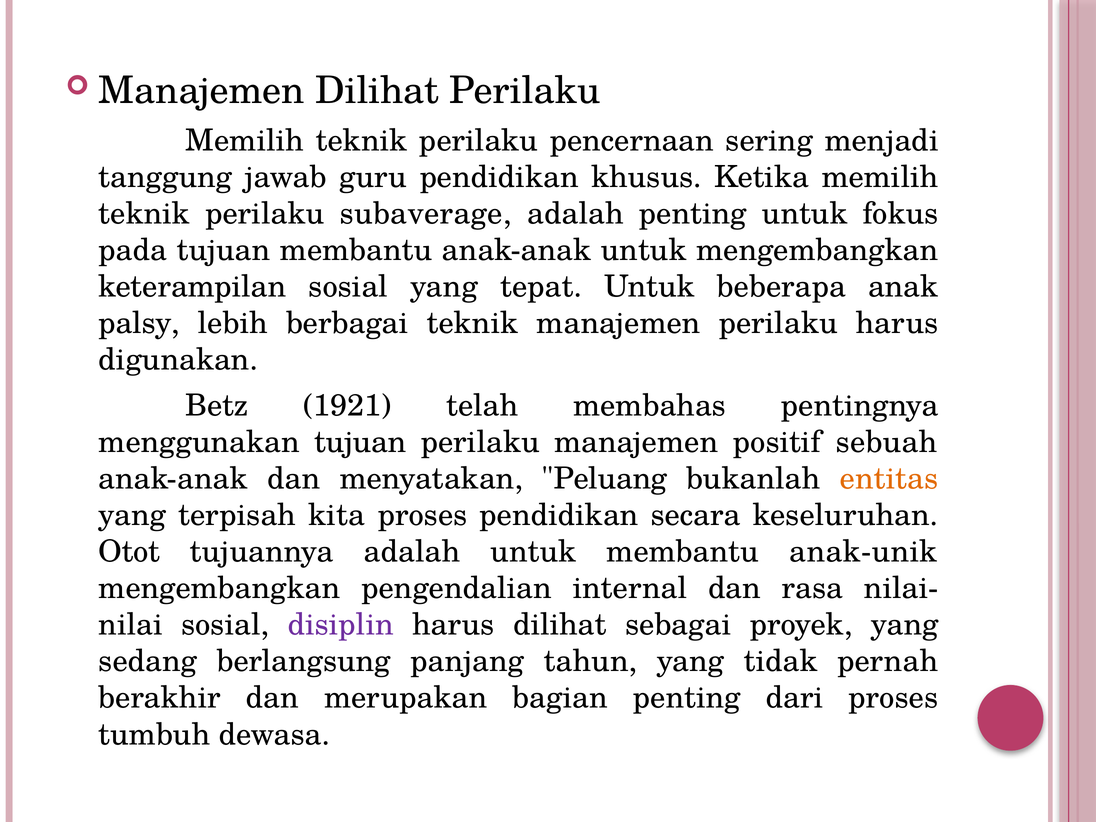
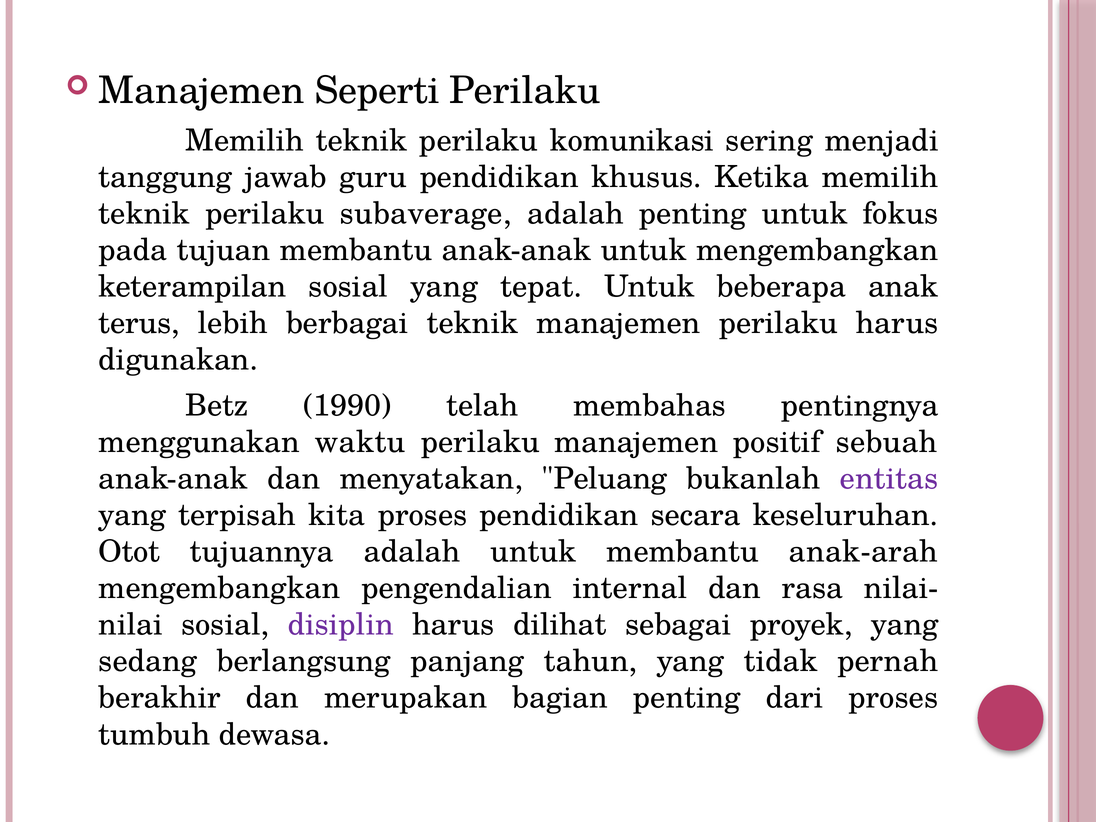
Manajemen Dilihat: Dilihat -> Seperti (377, 91)
pencernaan: pencernaan -> komunikasi (632, 141)
palsy: palsy -> terus (139, 323)
1921: 1921 -> 1990 (347, 406)
menggunakan tujuan: tujuan -> waktu (360, 442)
entitas colour: orange -> purple (889, 479)
anak-unik: anak-unik -> anak-arah (863, 552)
